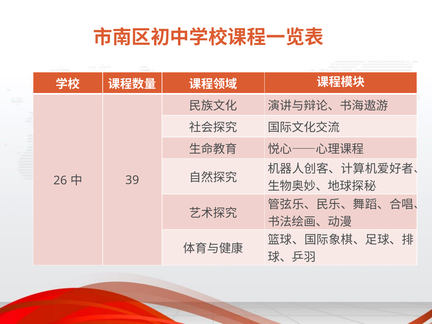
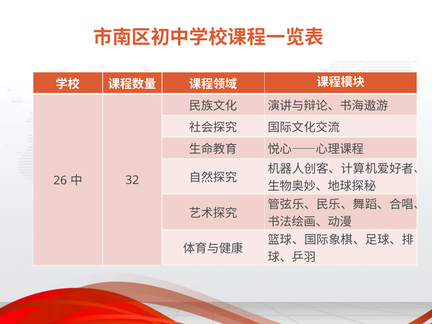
39: 39 -> 32 (132, 180)
